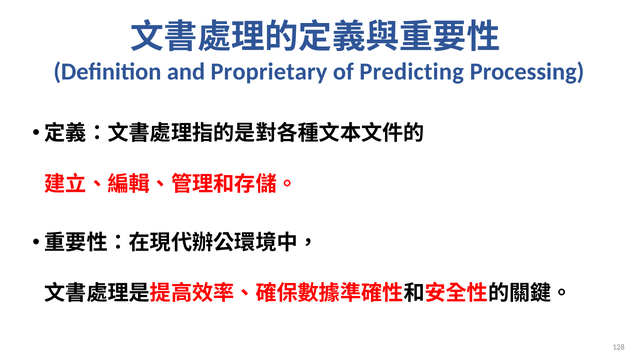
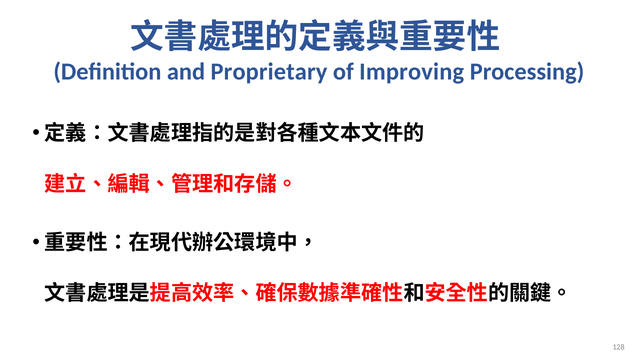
Predicting: Predicting -> Improving (412, 71)
